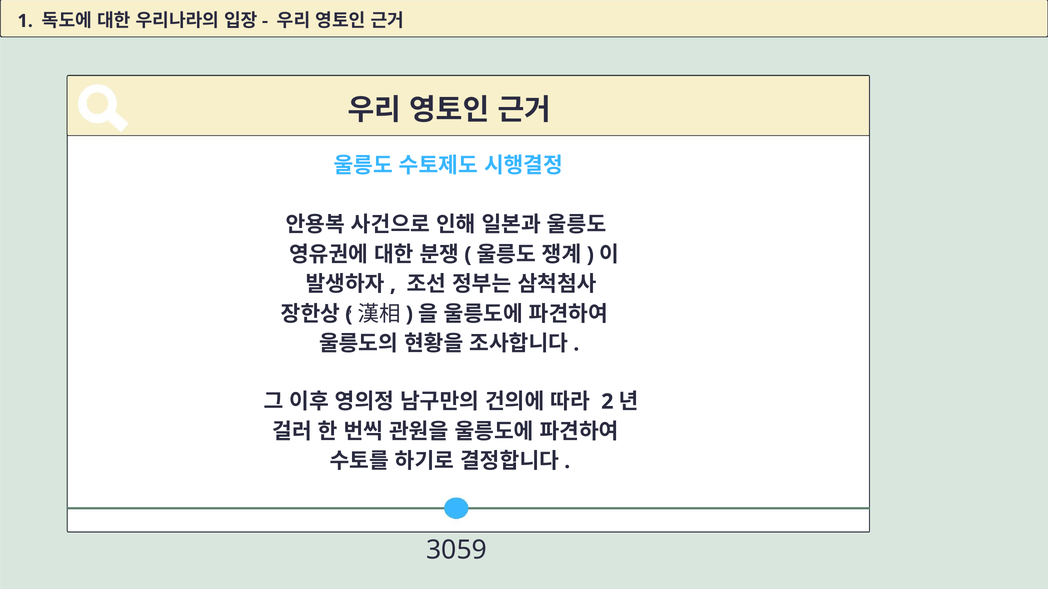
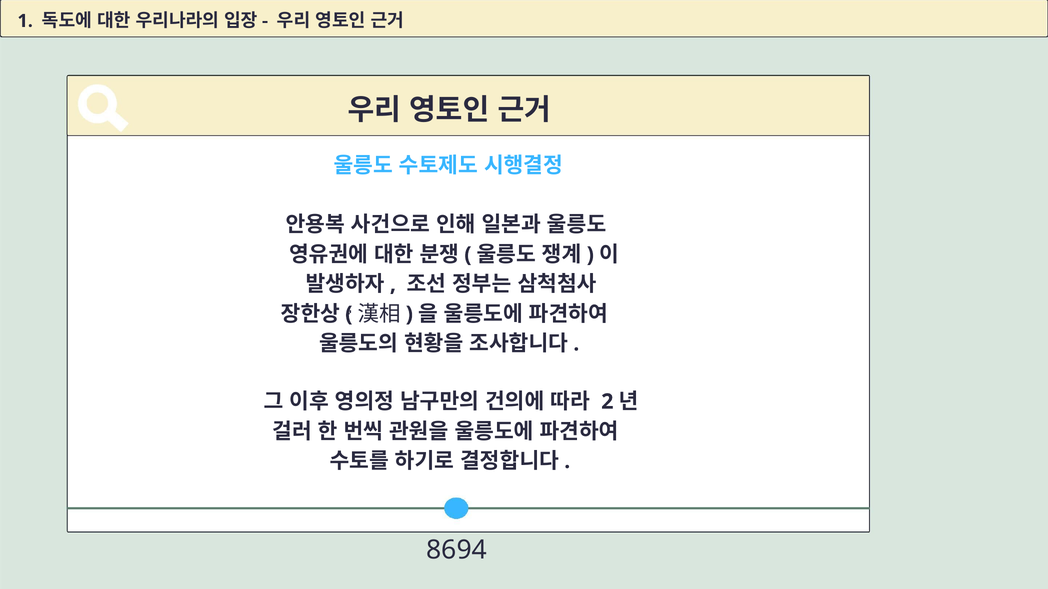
3059: 3059 -> 8694 (457, 550)
